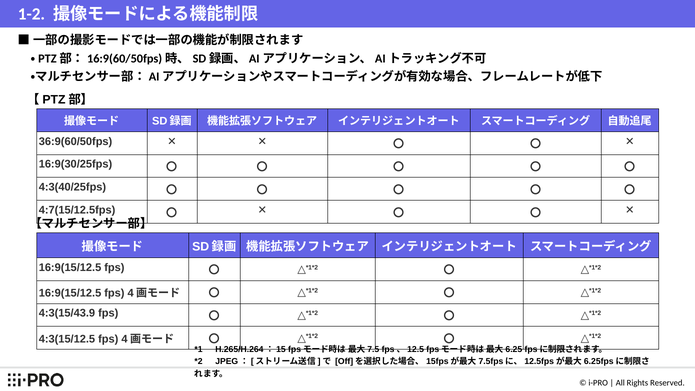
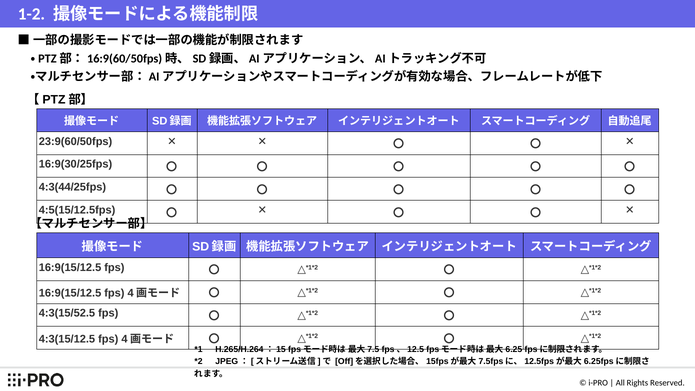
36:9(60/50fps: 36:9(60/50fps -> 23:9(60/50fps (76, 141)
4:3(40/25fps: 4:3(40/25fps -> 4:3(44/25fps (72, 187)
4:7(15/12.5fps: 4:7(15/12.5fps -> 4:5(15/12.5fps (77, 210)
4:3(15/43.9: 4:3(15/43.9 -> 4:3(15/52.5 (67, 313)
